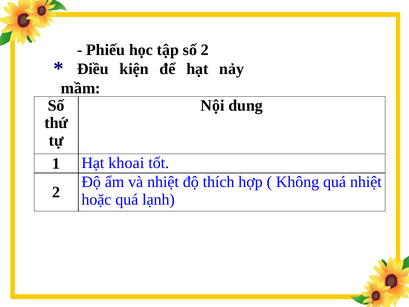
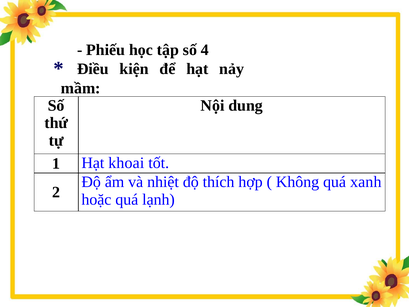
số 2: 2 -> 4 (205, 50)
quá nhiệt: nhiệt -> xanh (366, 182)
